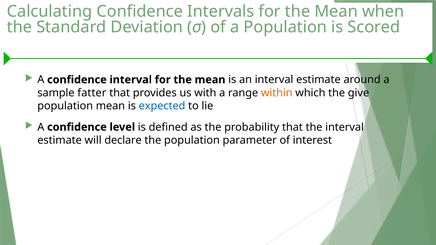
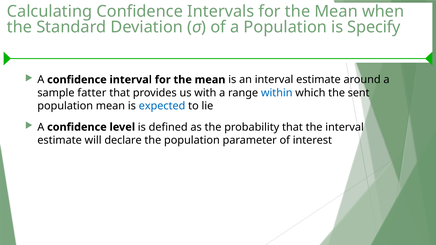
Scored: Scored -> Specify (374, 27)
within colour: orange -> blue (277, 93)
give: give -> sent (359, 93)
